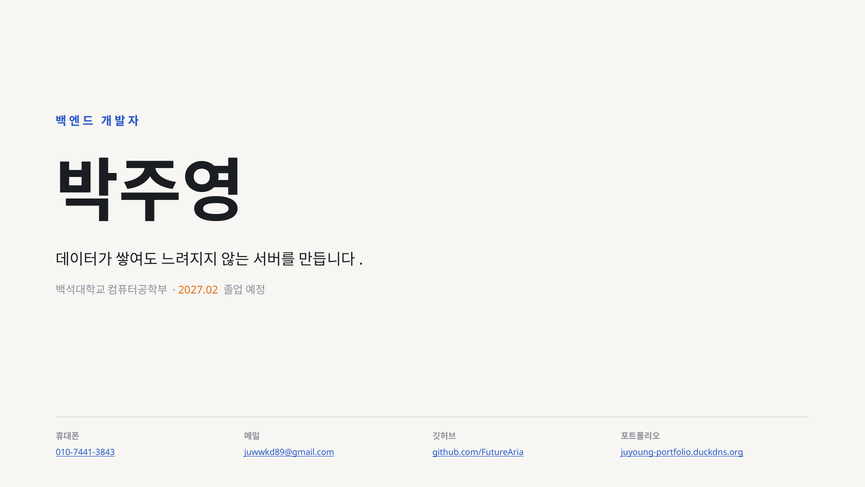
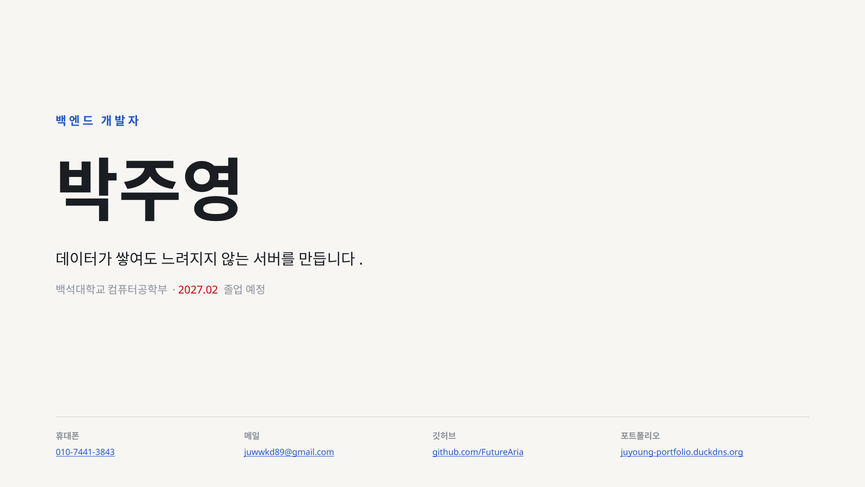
2027.02 colour: orange -> red (198, 290)
